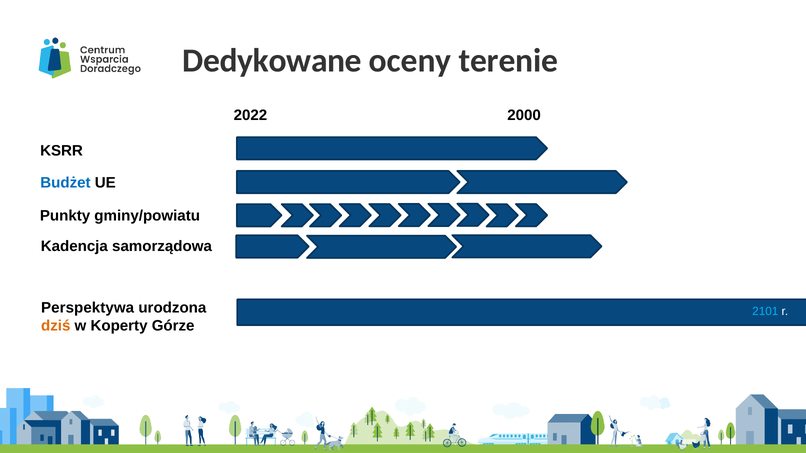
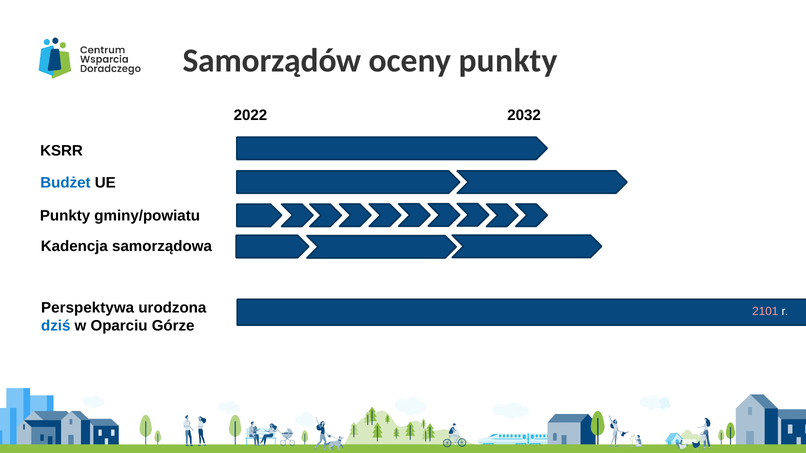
Dedykowane: Dedykowane -> Samorządów (272, 61)
oceny terenie: terenie -> punkty (508, 61)
2000: 2000 -> 2032 (524, 116)
2101 colour: light blue -> pink (765, 312)
dziś colour: orange -> blue (56, 326)
Koperty: Koperty -> Oparciu (119, 326)
